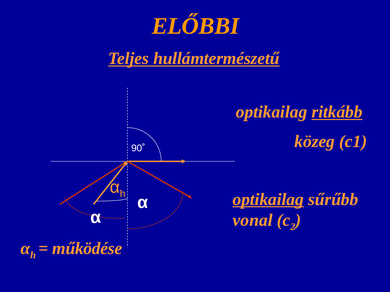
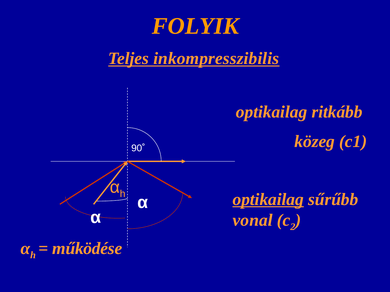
ELŐBBI: ELŐBBI -> FOLYIK (195, 26)
hullámtermészetű: hullámtermészetű -> inkompresszibilis (216, 58)
ritkább underline: present -> none (337, 112)
